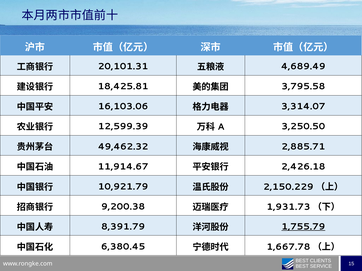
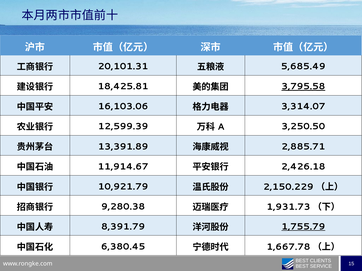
4,689.49: 4,689.49 -> 5,685.49 (303, 67)
3,795.58 underline: none -> present (303, 87)
49,462.32: 49,462.32 -> 13,391.89 (123, 147)
9,200.38: 9,200.38 -> 9,280.38 (123, 207)
